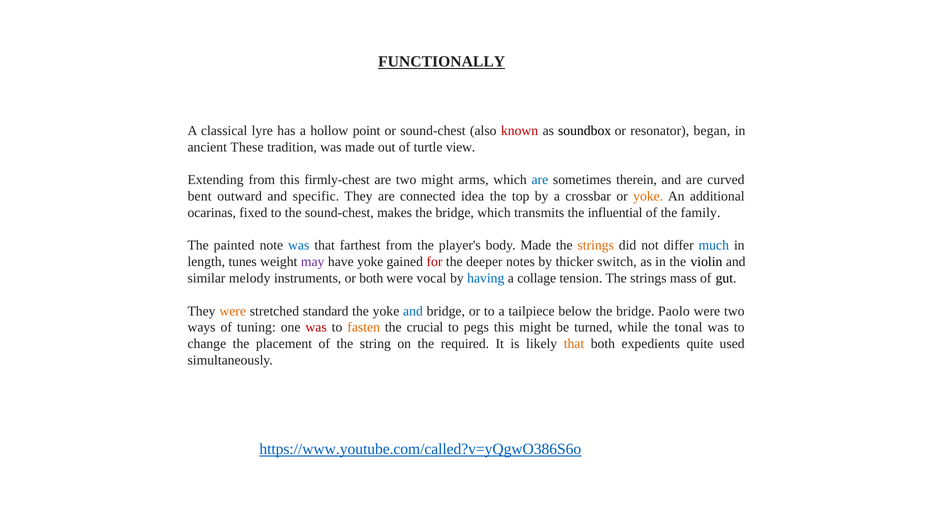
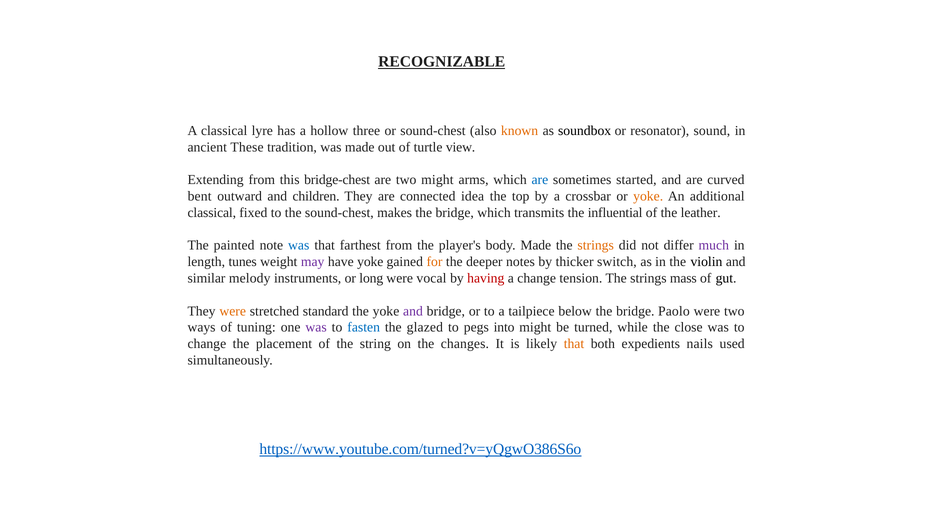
FUNCTIONALLY: FUNCTIONALLY -> RECOGNIZABLE (442, 62)
point: point -> three (366, 131)
known colour: red -> orange (520, 131)
began: began -> sound (712, 131)
firmly-chest: firmly-chest -> bridge-chest (337, 180)
therein: therein -> started (636, 180)
specific: specific -> children (316, 196)
ocarinas: ocarinas -> classical (212, 212)
family: family -> leather (701, 212)
much colour: blue -> purple (714, 245)
for colour: red -> orange (434, 262)
or both: both -> long (371, 278)
having colour: blue -> red (486, 278)
a collage: collage -> change (537, 278)
and colour: blue -> purple (413, 311)
was colour: red -> purple (316, 327)
fasten colour: orange -> blue (364, 327)
crucial: crucial -> glazed (425, 327)
pegs this: this -> into (504, 327)
tonal: tonal -> close (689, 327)
required: required -> changes (465, 344)
quite: quite -> nails (700, 344)
https://www.youtube.com/called?v=yQgwO386S6o: https://www.youtube.com/called?v=yQgwO386S6o -> https://www.youtube.com/turned?v=yQgwO386S6o (420, 449)
